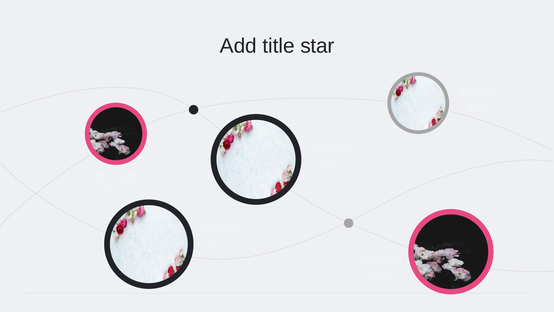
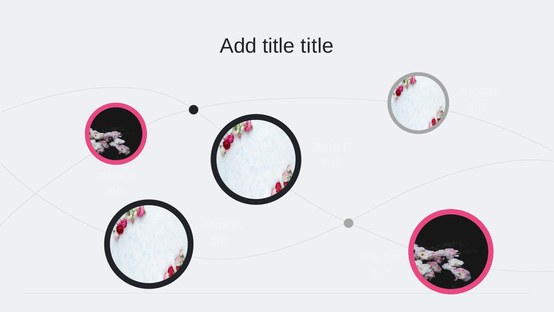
title star: star -> title (317, 46)
